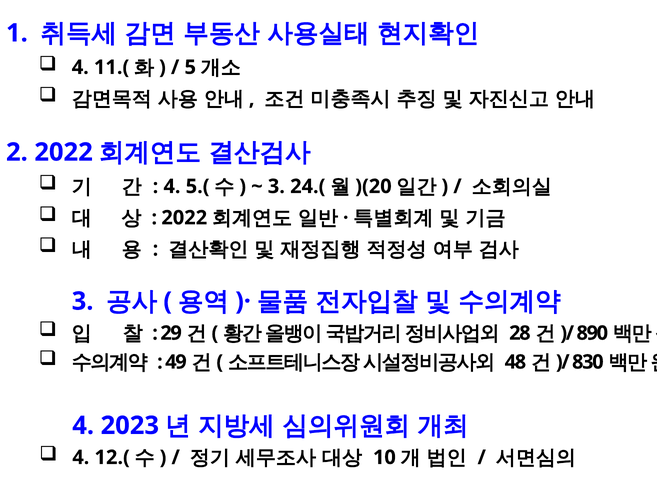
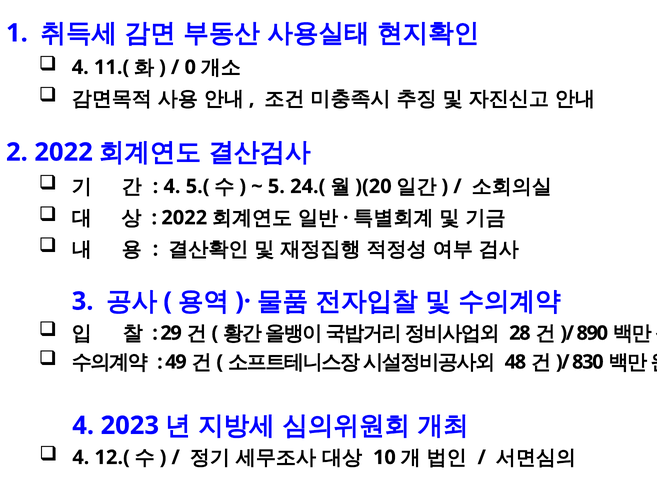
5: 5 -> 0 (190, 67)
3: 3 -> 5 (276, 186)
